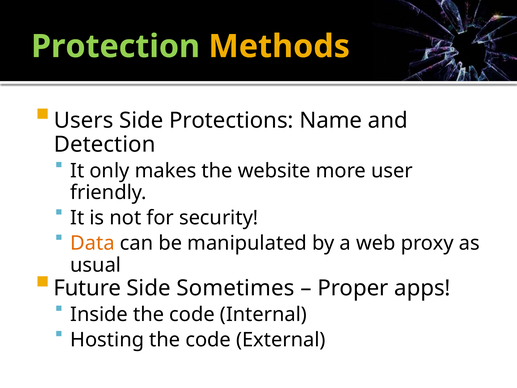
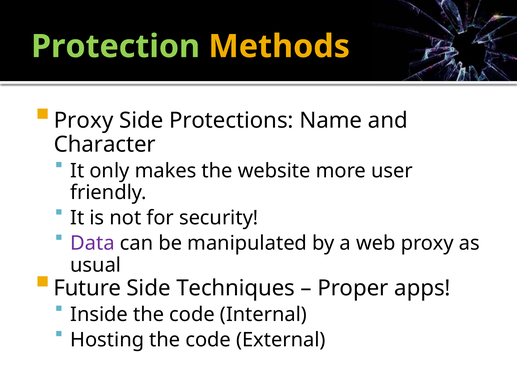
Users: Users -> Proxy (84, 120)
Detection: Detection -> Character (105, 145)
Data colour: orange -> purple (93, 243)
Sometimes: Sometimes -> Techniques (236, 288)
